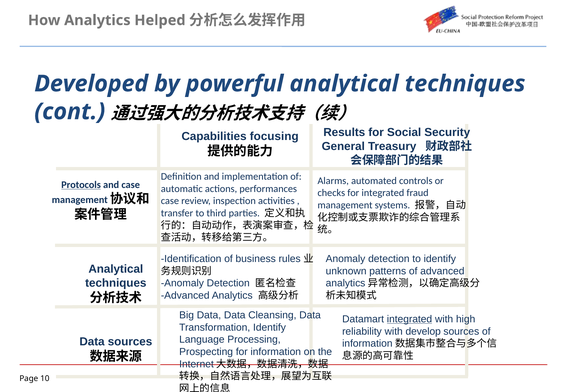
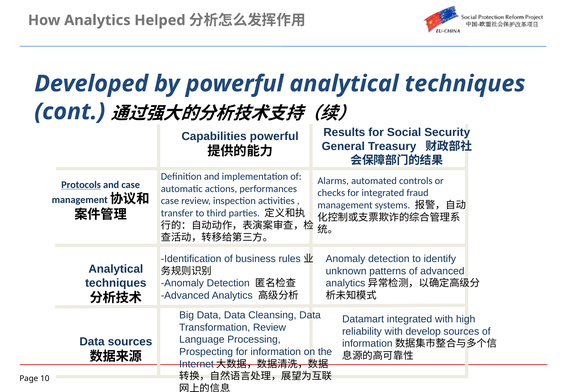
Capabilities focusing: focusing -> powerful (274, 137)
integrated underline: present -> none (410, 320)
Transformation Identify: Identify -> Review (269, 328)
